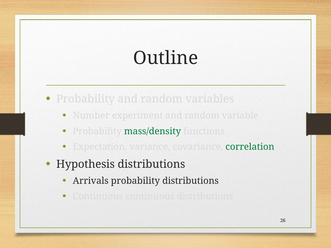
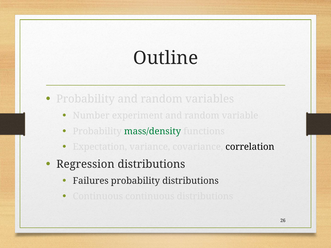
correlation colour: green -> black (250, 147)
Hypothesis: Hypothesis -> Regression (85, 164)
Arrivals: Arrivals -> Failures (91, 181)
